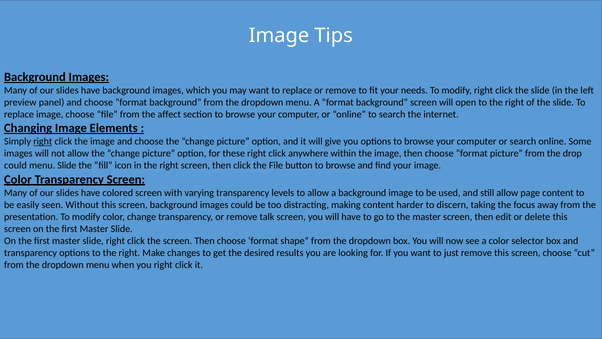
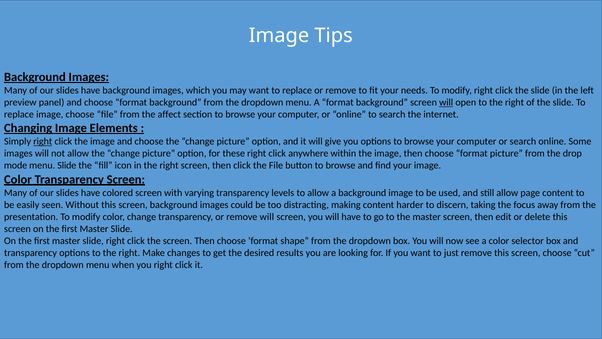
will underline: none -> present (446, 102)
could: could -> mode (16, 165)
remove talk: talk -> will (267, 217)
